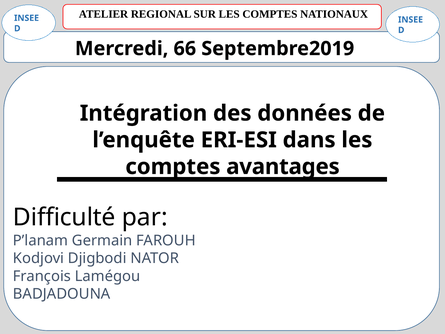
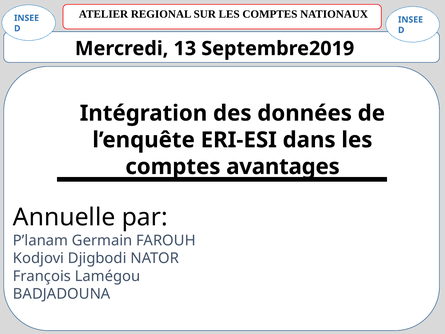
66: 66 -> 13 (185, 49)
Difficulté: Difficulté -> Annuelle (64, 217)
